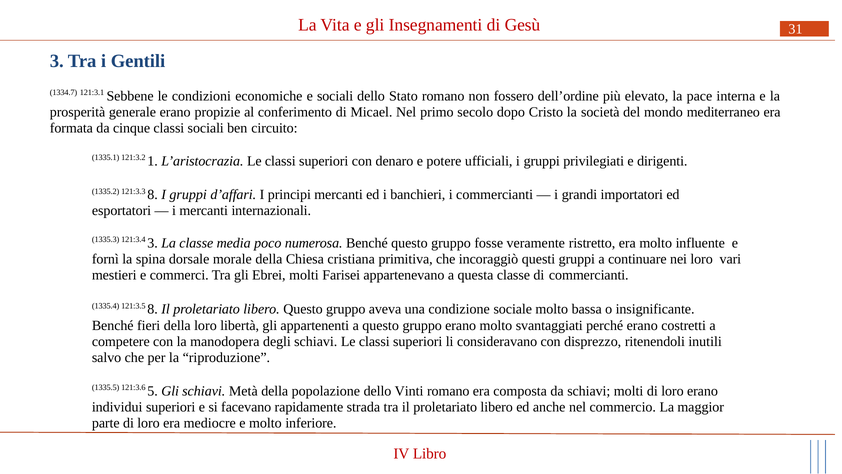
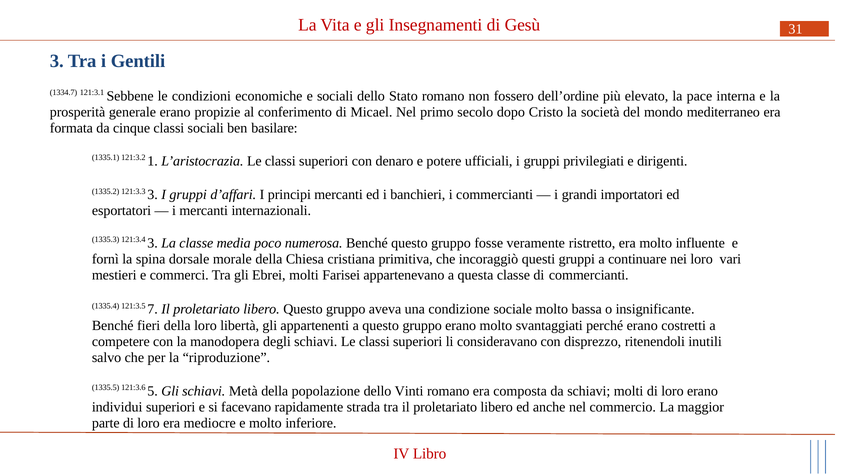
circuito: circuito -> basilare (274, 128)
121:3.3 8: 8 -> 3 (153, 195)
121:3.5 8: 8 -> 7 (153, 309)
